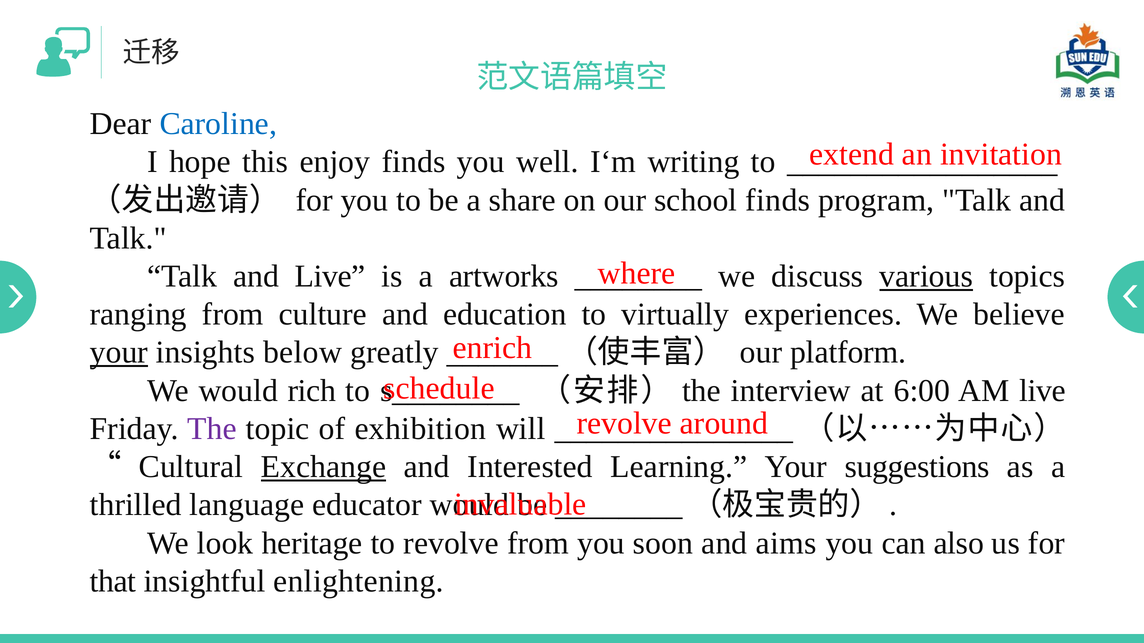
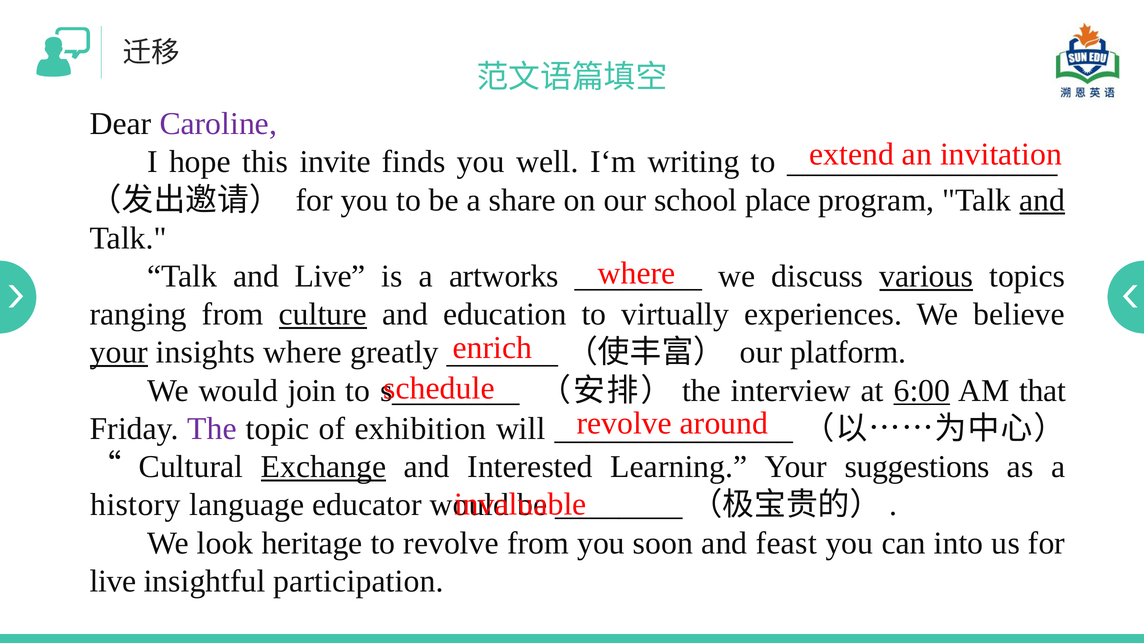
Caroline colour: blue -> purple (218, 124)
enjoy: enjoy -> invite (335, 162)
school finds: finds -> place (778, 200)
and underline: none -> present (1042, 200)
culture underline: none -> present (323, 315)
insights below: below -> where (303, 353)
rich: rich -> join (312, 391)
6:00 underline: none -> present (922, 391)
AM live: live -> that (1043, 391)
thrilled: thrilled -> history (136, 505)
aims: aims -> feast (786, 544)
also: also -> into (959, 544)
that: that -> live (113, 582)
enlightening: enlightening -> participation (359, 582)
